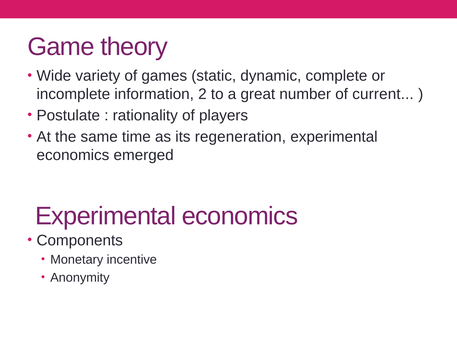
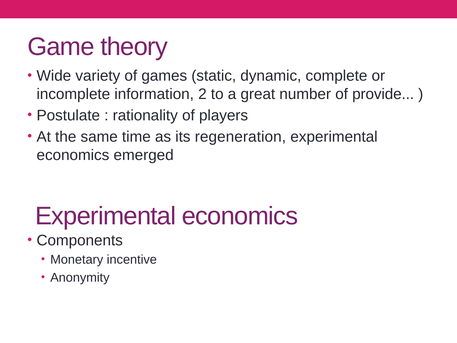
current: current -> provide (383, 94)
